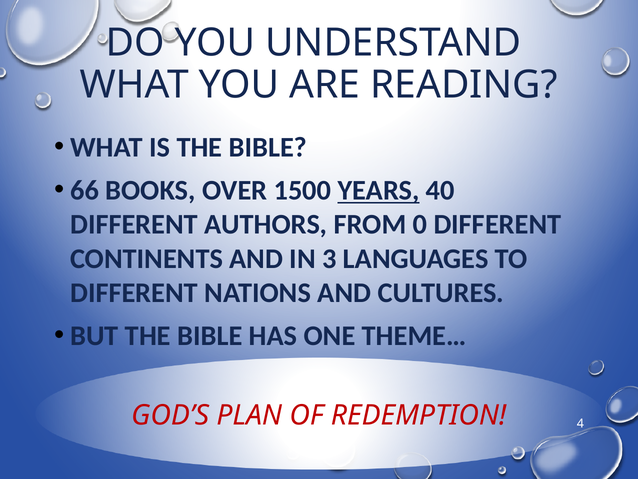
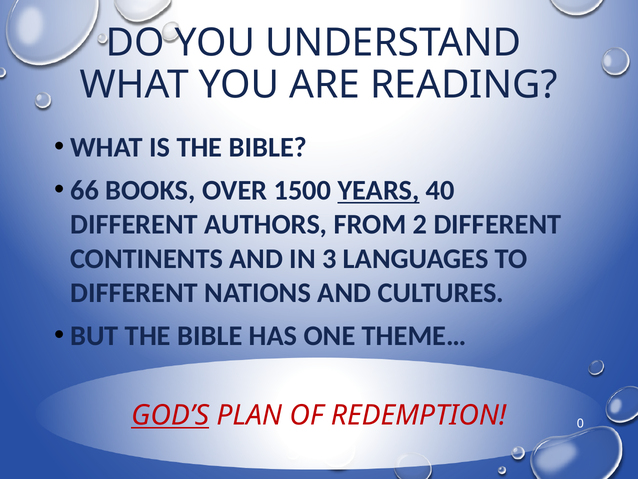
0: 0 -> 2 (420, 224)
GOD’S underline: none -> present (170, 415)
4: 4 -> 0 (580, 423)
